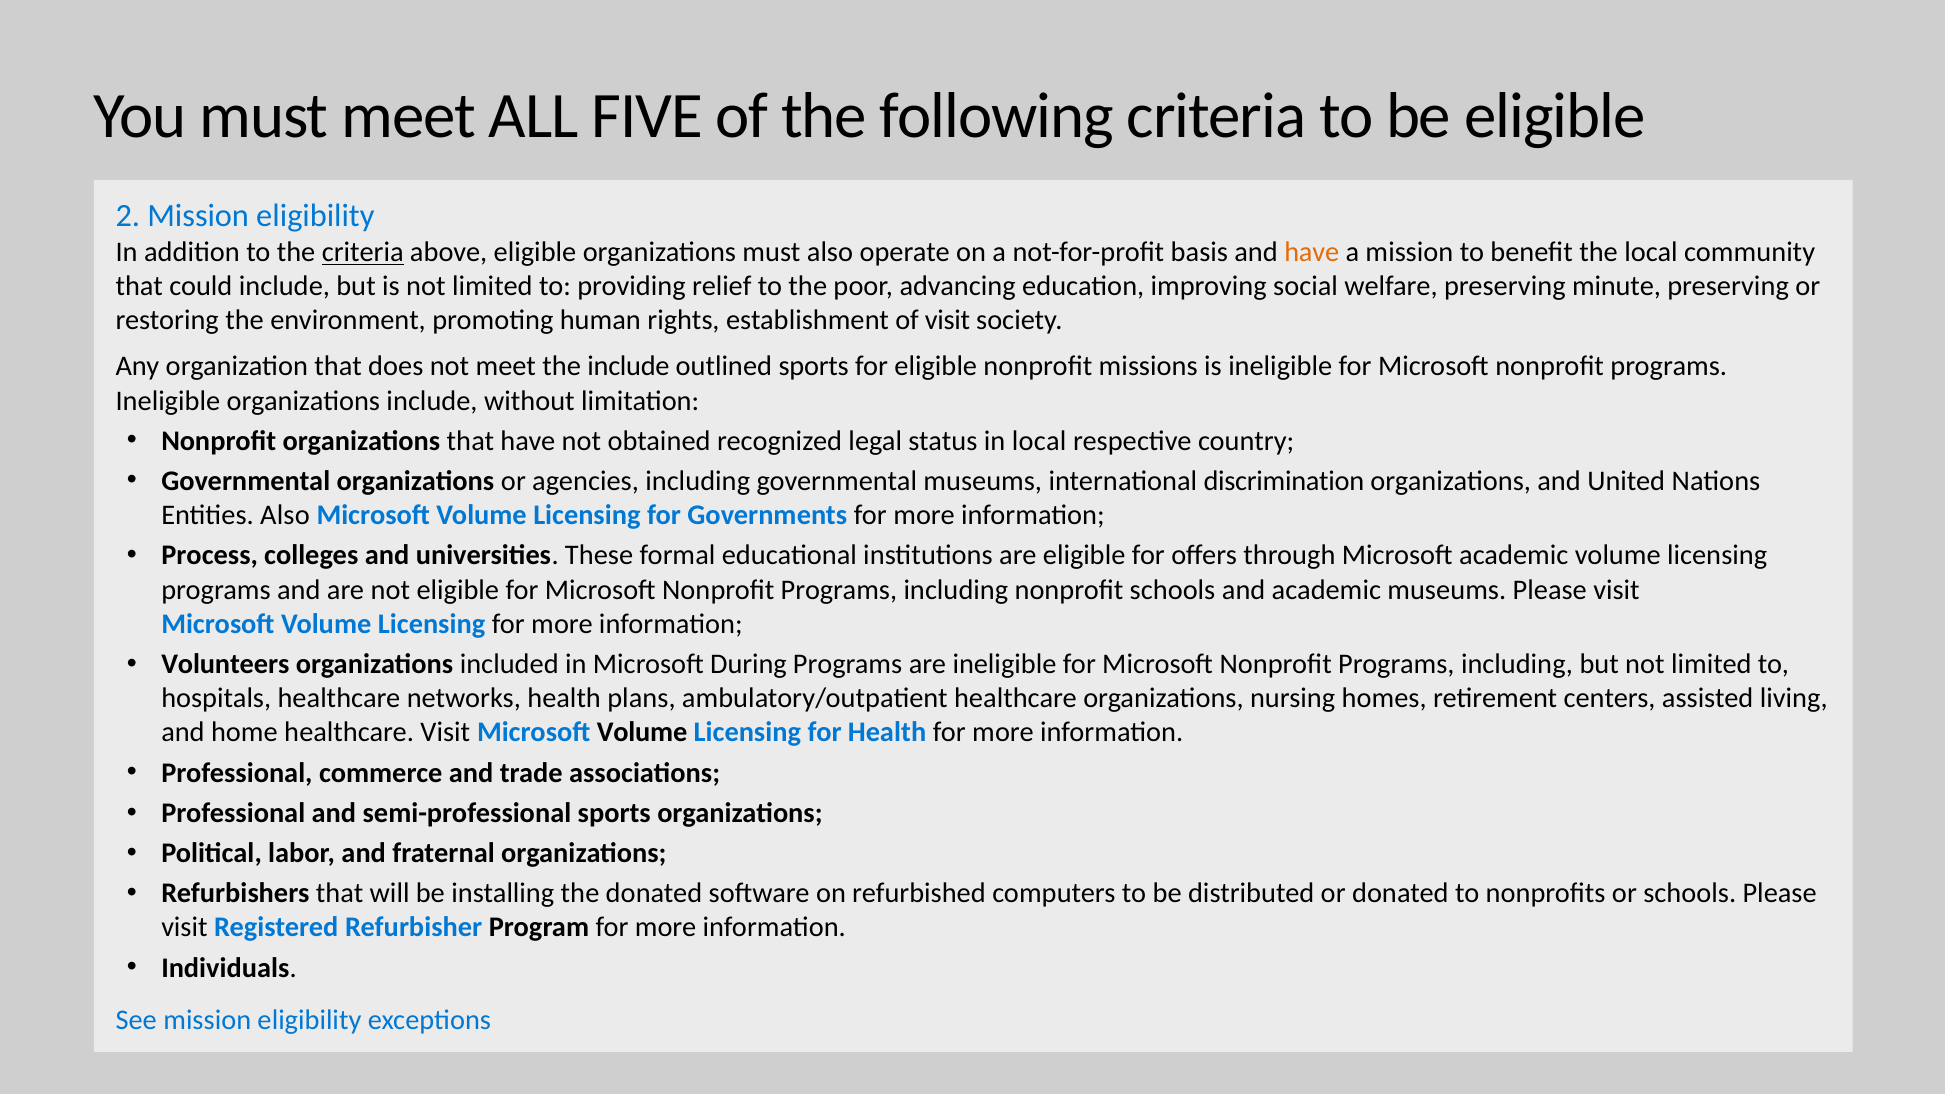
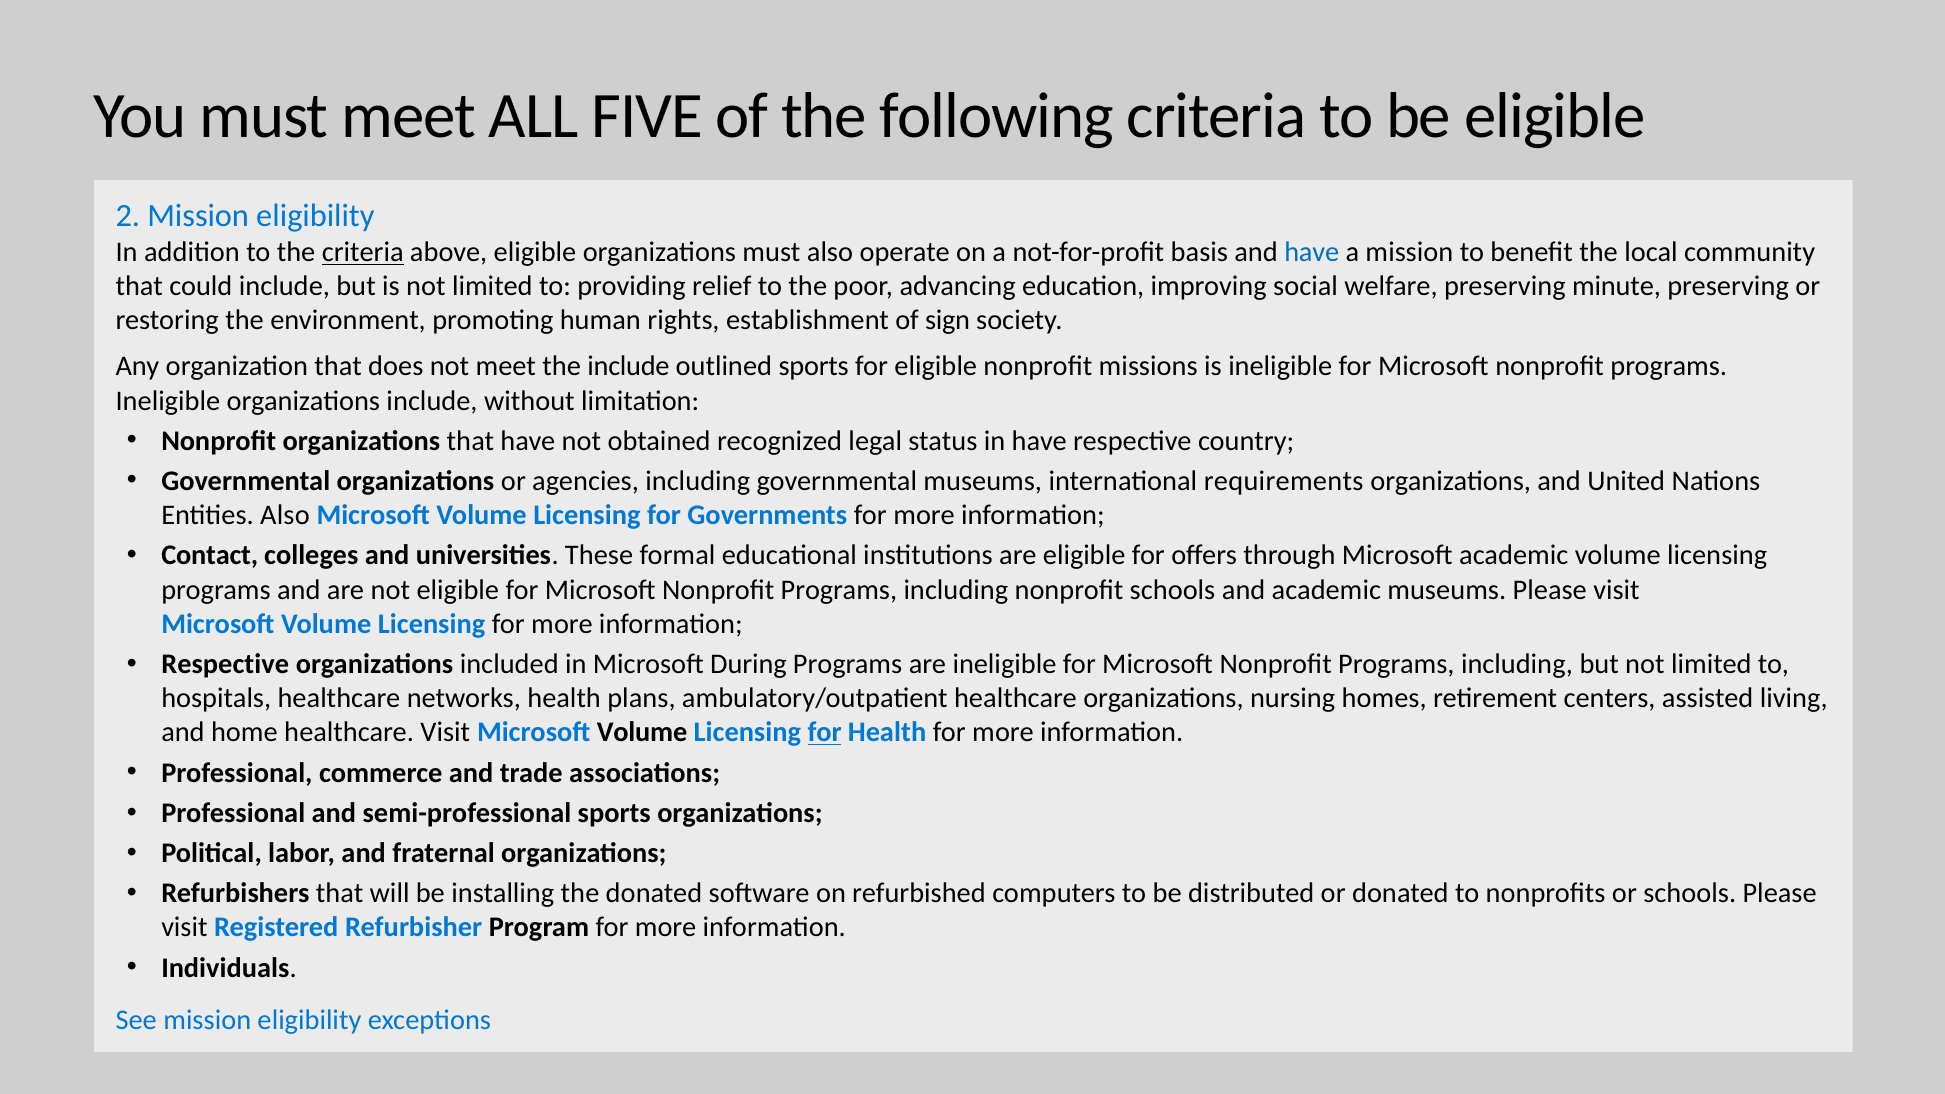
have colour: orange -> blue (1312, 252)
of visit: visit -> sign (948, 320)
in local: local -> have (1039, 441)
discrimination: discrimination -> requirements (1284, 481)
Process: Process -> Contact (210, 556)
Volunteers: Volunteers -> Respective (225, 664)
for underline: none -> present (825, 732)
